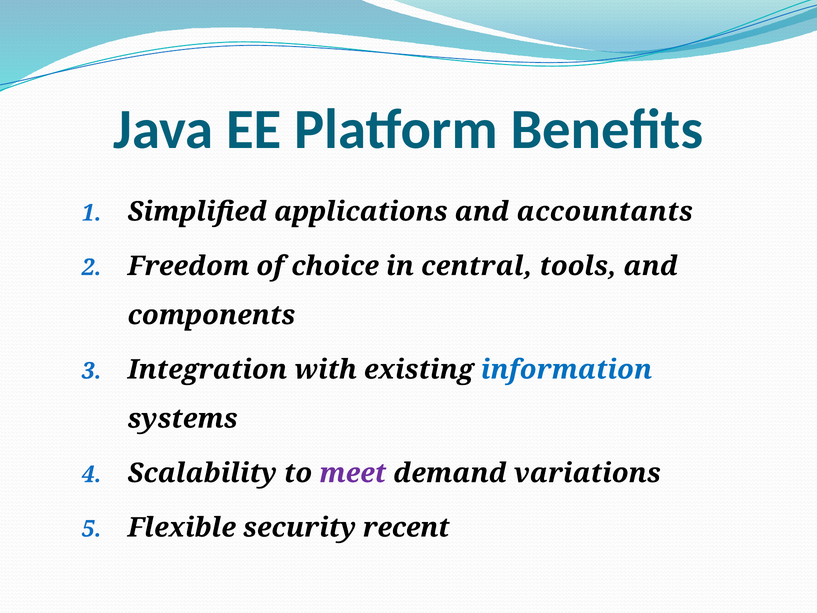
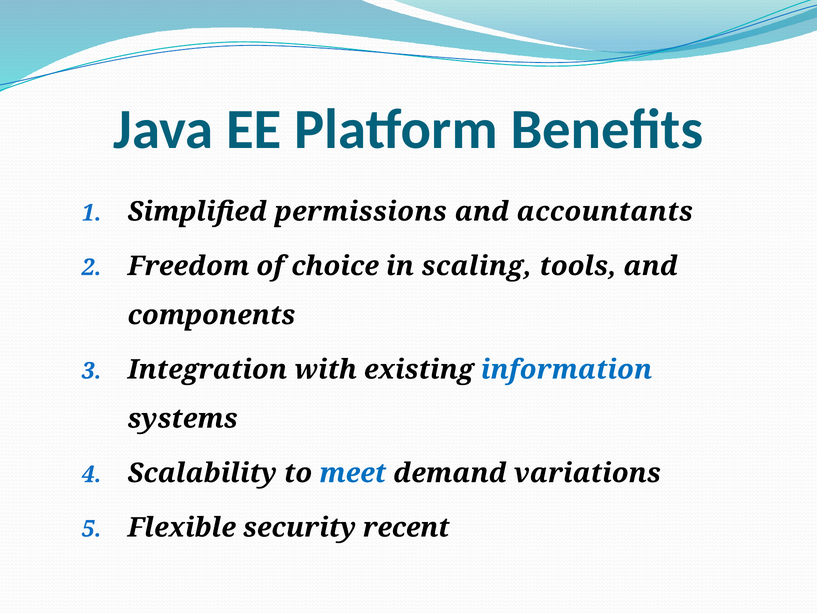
applications: applications -> permissions (361, 212)
central: central -> scaling (477, 266)
meet colour: purple -> blue (353, 473)
